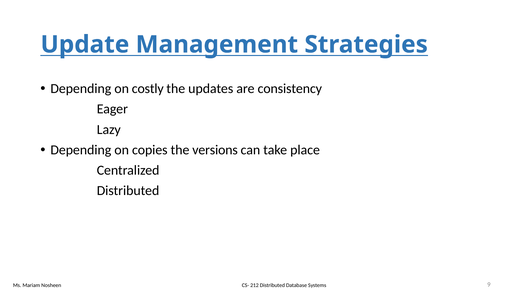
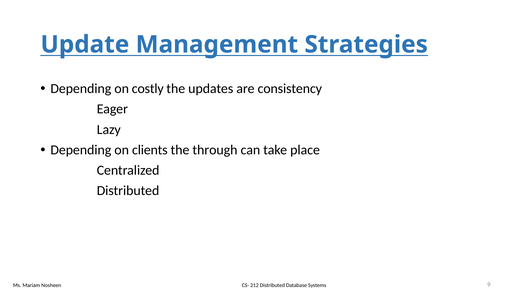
copies: copies -> clients (150, 150)
versions: versions -> through (215, 150)
